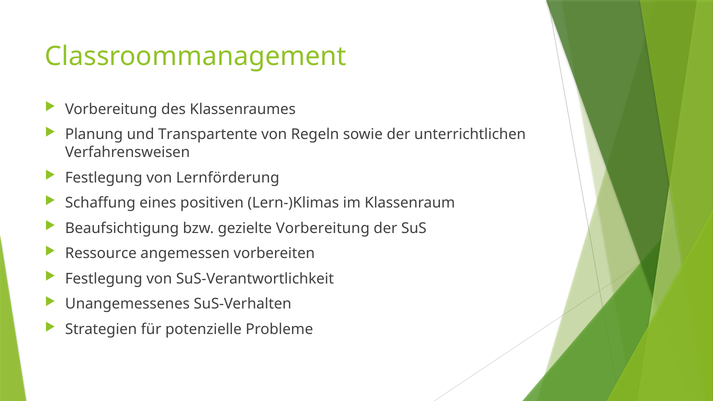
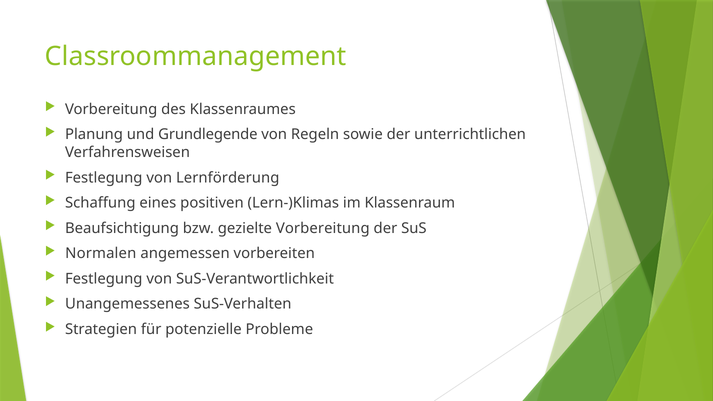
Transpartente: Transpartente -> Grundlegende (208, 134)
Ressource: Ressource -> Normalen (101, 253)
